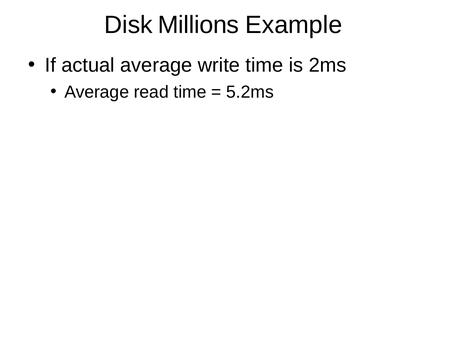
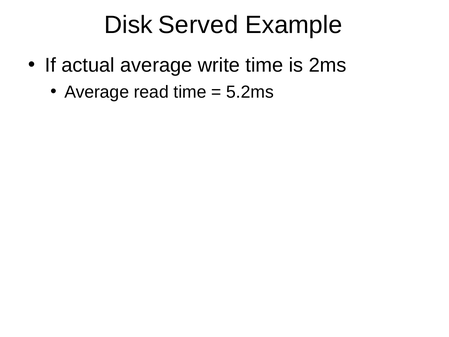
Millions: Millions -> Served (198, 25)
